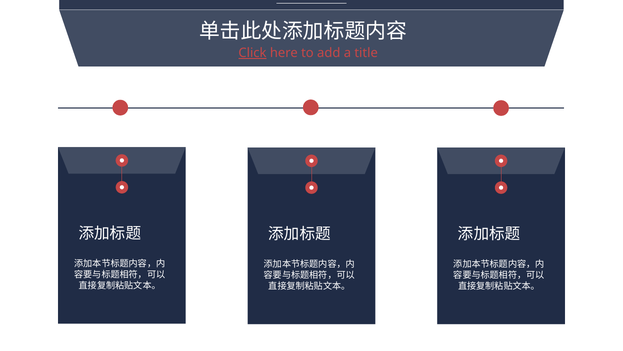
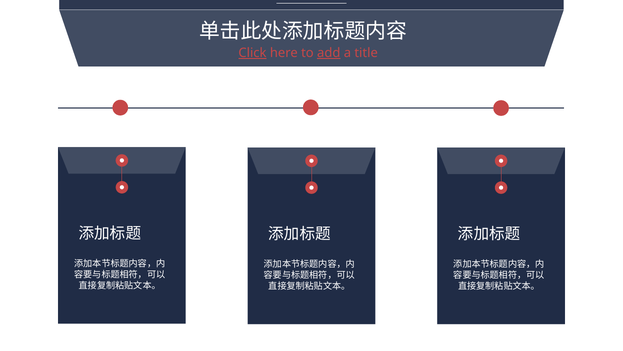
add underline: none -> present (329, 53)
